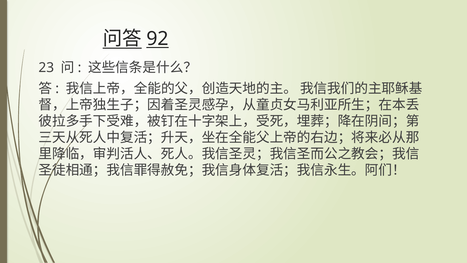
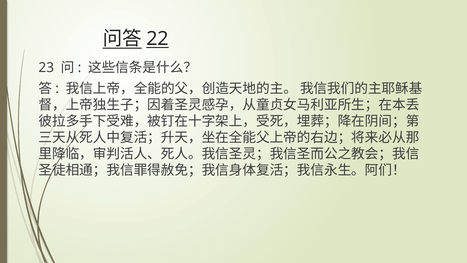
92: 92 -> 22 (157, 39)
